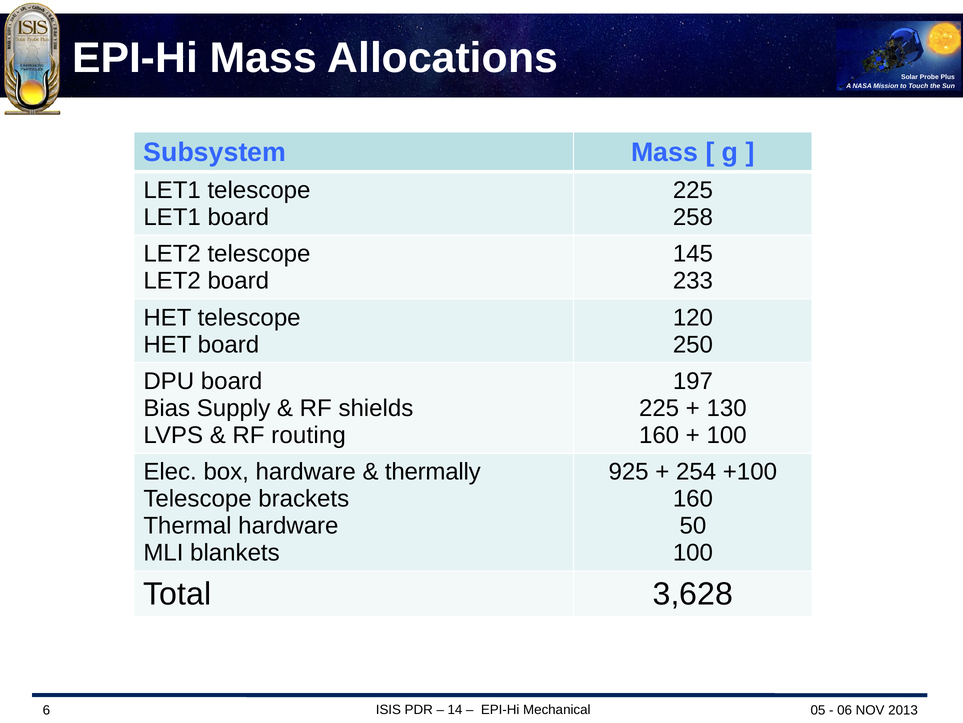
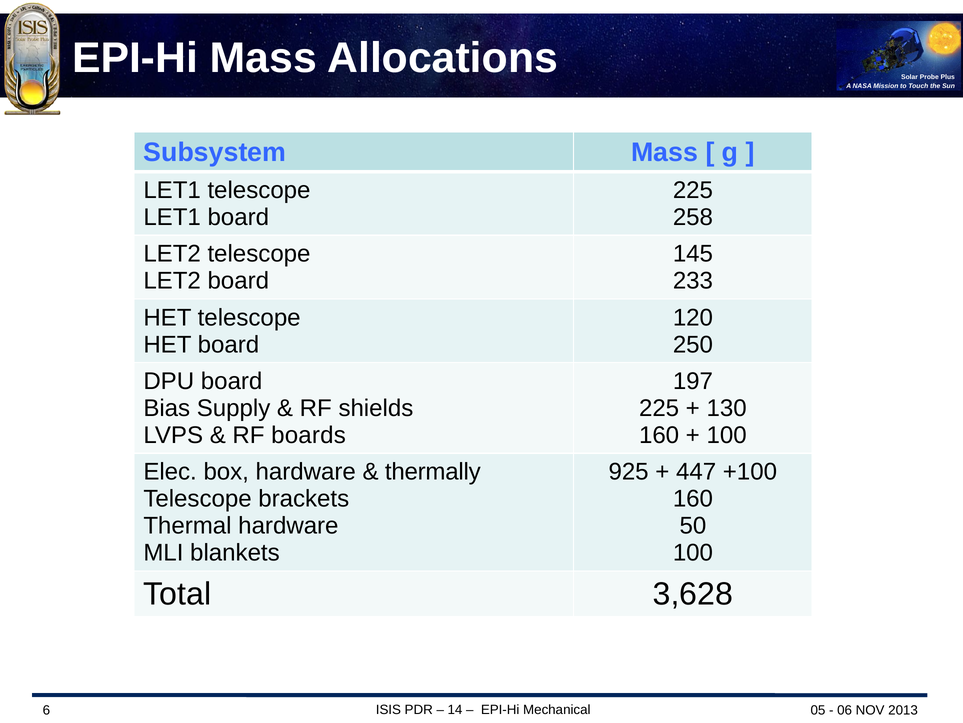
routing: routing -> boards (309, 435)
254: 254 -> 447 (696, 471)
